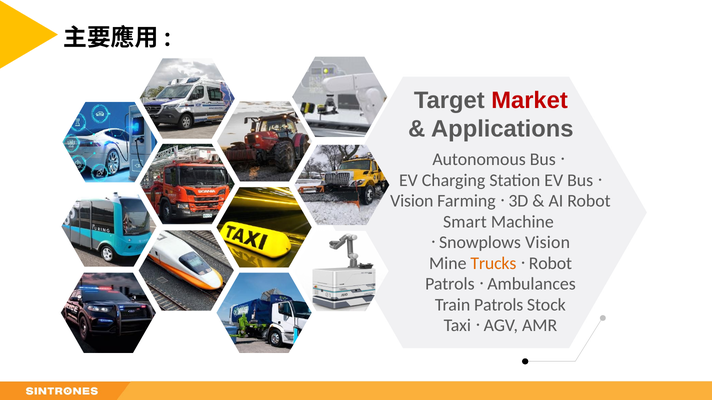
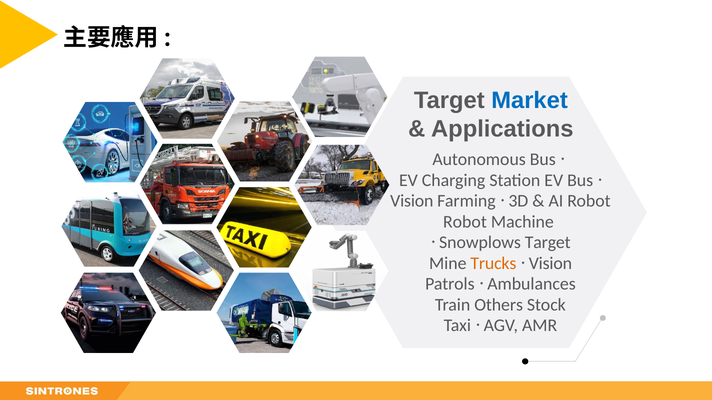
Market colour: red -> blue (530, 101)
Smart: Smart -> Robot (465, 222)
Snowplows Vision: Vision -> Target (548, 243)
Robot: Robot -> Vision (550, 264)
Train Patrols: Patrols -> Others (499, 305)
